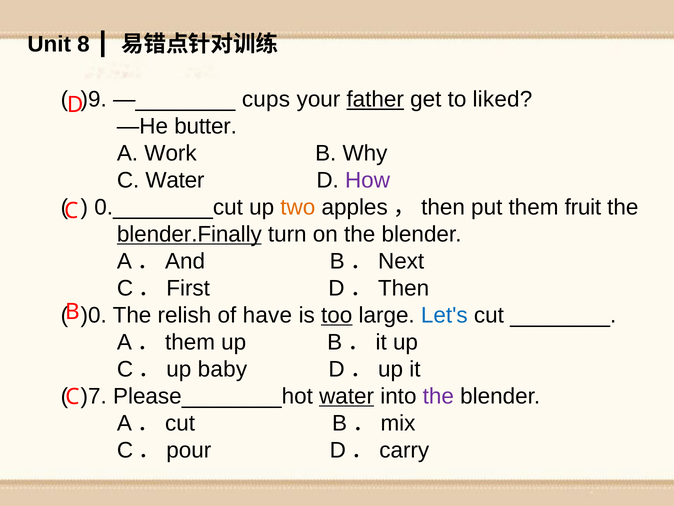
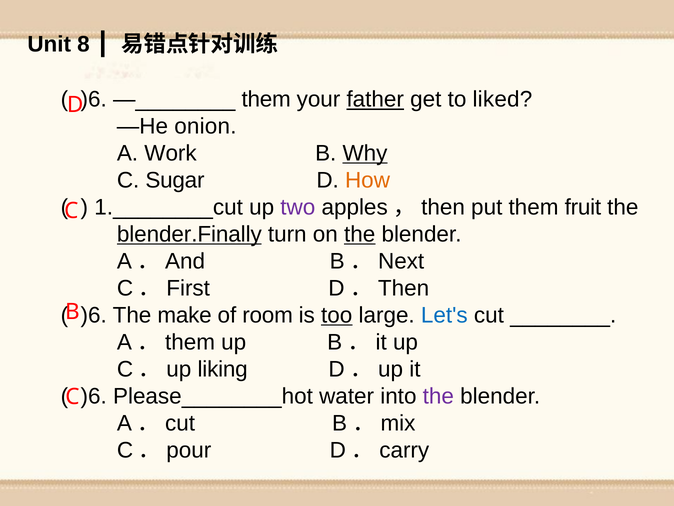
)9: )9 -> )6 (94, 99)
cups: cups -> them (266, 99)
butter: butter -> onion (205, 126)
Why underline: none -> present (365, 153)
C Water: Water -> Sugar (175, 180)
How colour: purple -> orange (367, 180)
0.________cut: 0.________cut -> 1.________cut (169, 207)
two colour: orange -> purple (298, 207)
the underline: none -> present (360, 234)
)0: )0 -> )6 (94, 315)
relish: relish -> make (185, 315)
have: have -> room (268, 315)
baby: baby -> liking (223, 369)
)7: )7 -> )6 (94, 396)
water underline: present -> none (347, 396)
